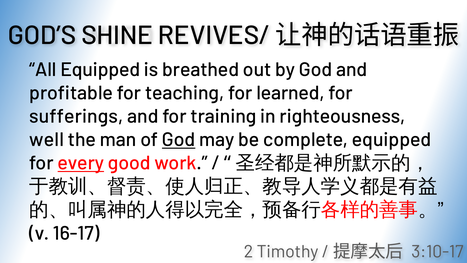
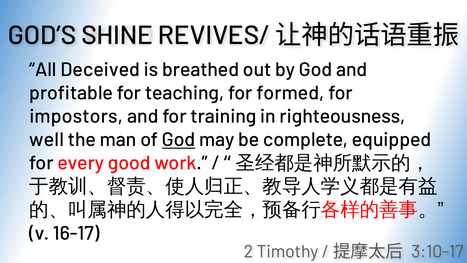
All Equipped: Equipped -> Deceived (100, 70)
learned: learned -> formed (290, 93)
sufferings: sufferings -> impostors (76, 116)
every underline: present -> none (81, 163)
